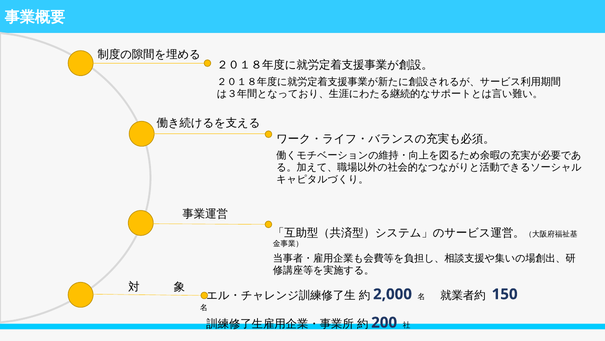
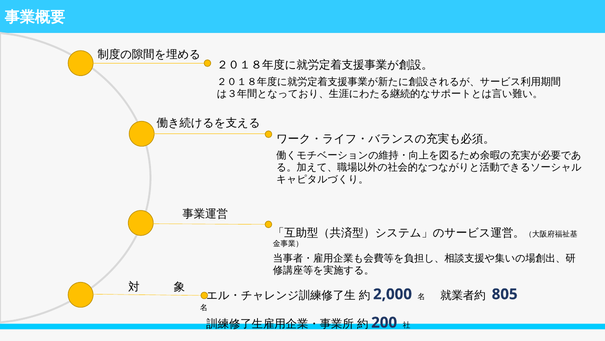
150: 150 -> 805 (505, 294)
